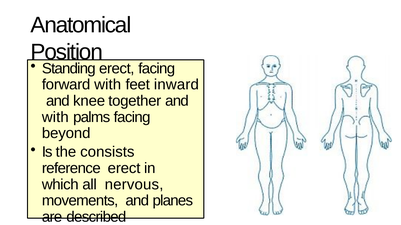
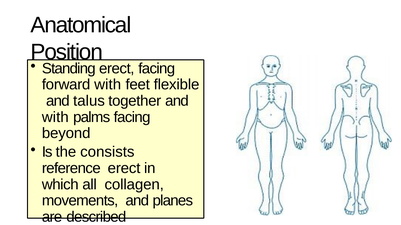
inward: inward -> flexible (177, 85)
knee: knee -> talus (89, 101)
nervous: nervous -> collagen (134, 185)
